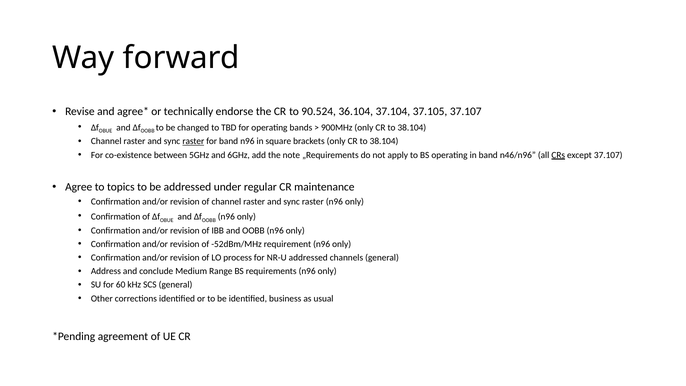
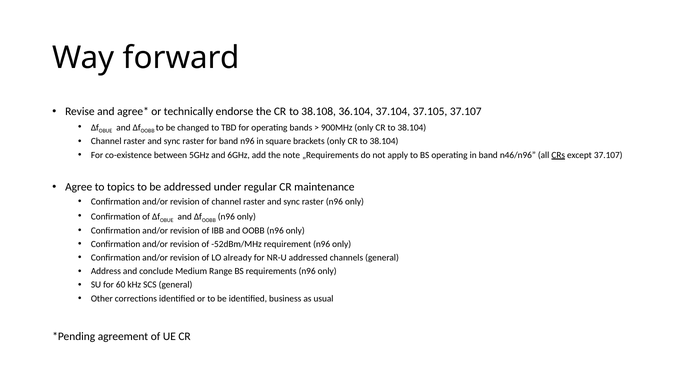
90.524: 90.524 -> 38.108 (319, 111)
raster underline: present -> none (193, 141)
process: process -> already (238, 258)
